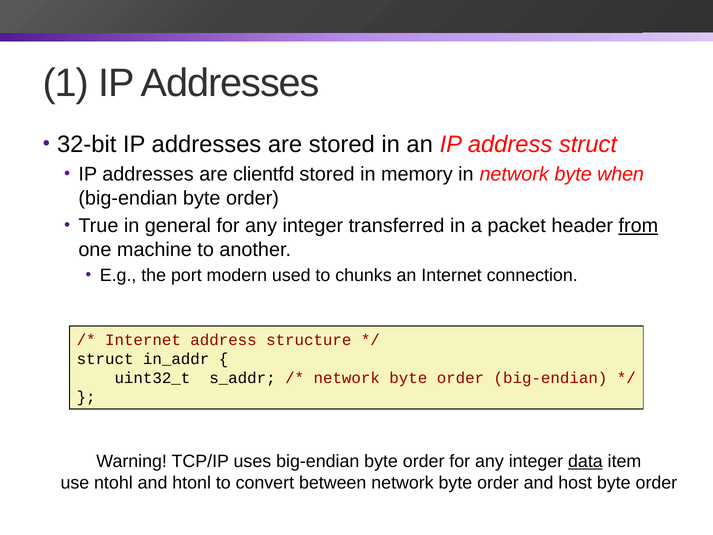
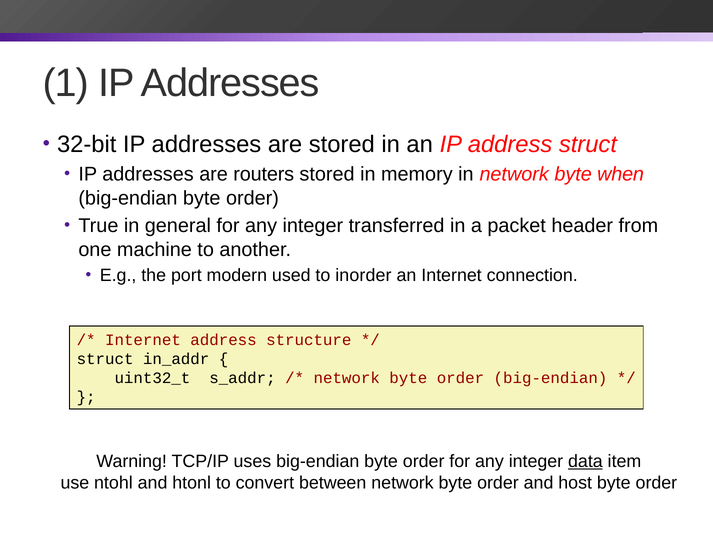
clientfd: clientfd -> routers (264, 174)
from underline: present -> none (638, 226)
chunks: chunks -> inorder (363, 275)
